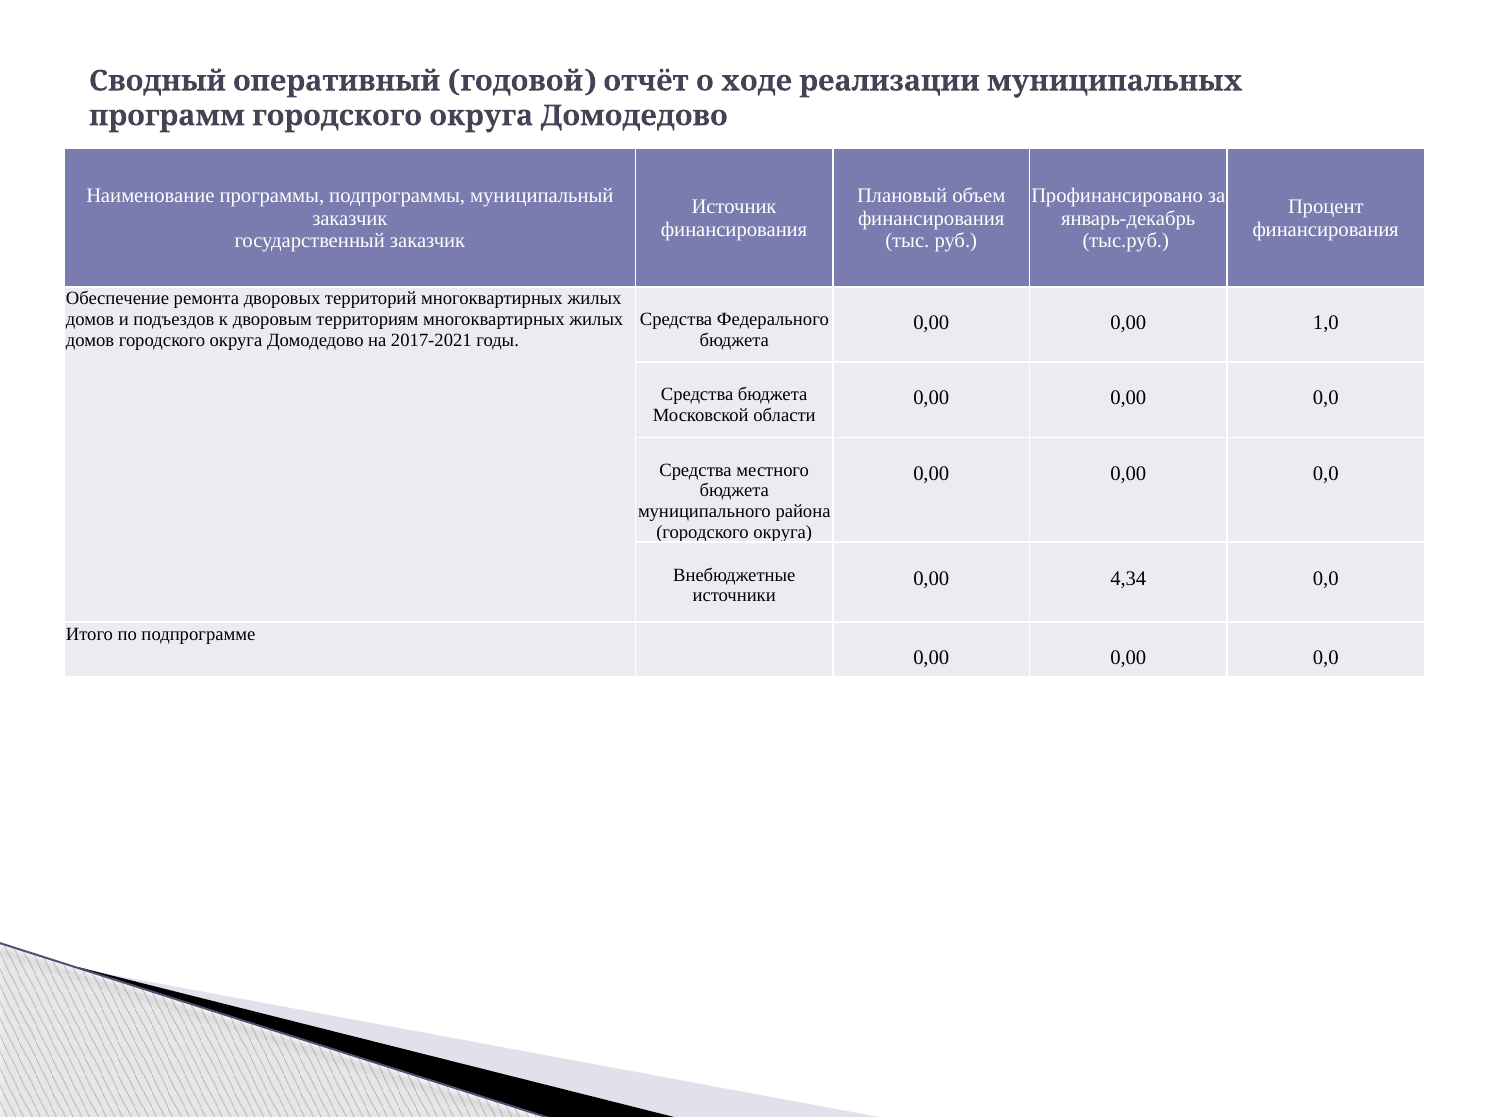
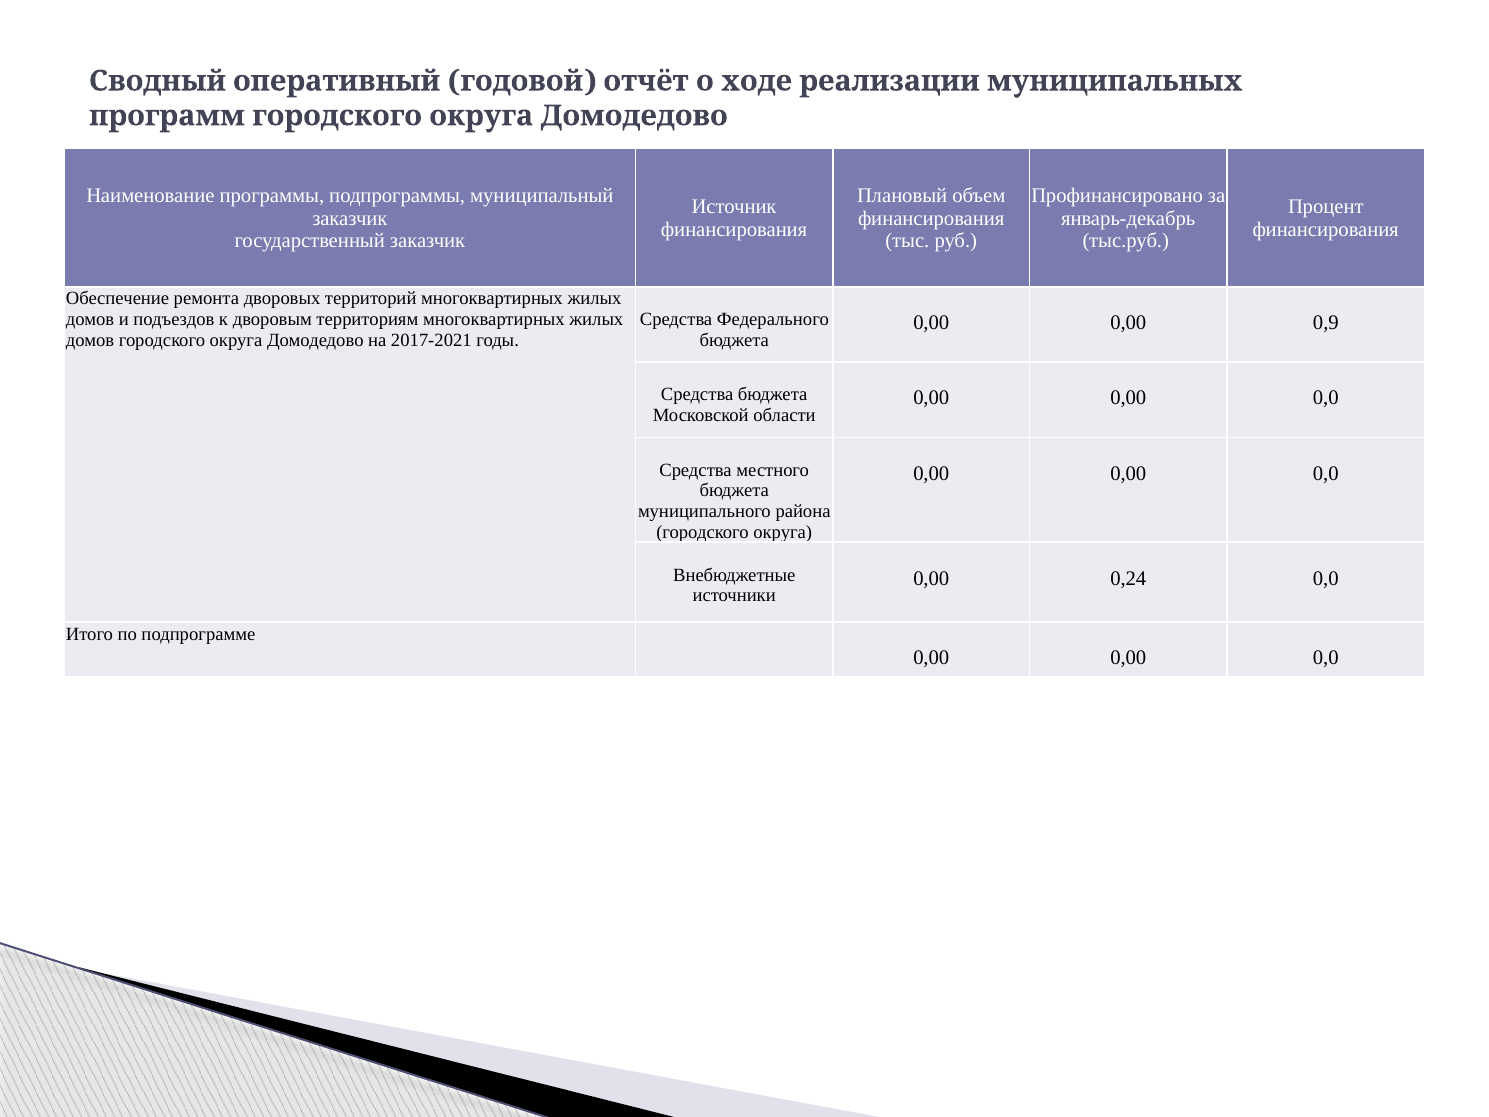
1,0: 1,0 -> 0,9 (1326, 323)
4,34: 4,34 -> 0,24 (1128, 578)
